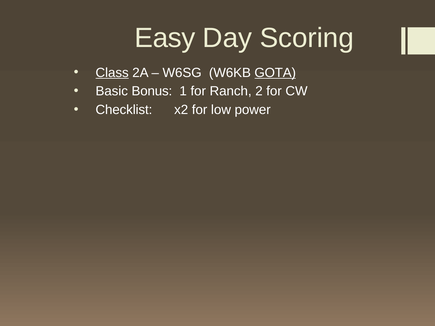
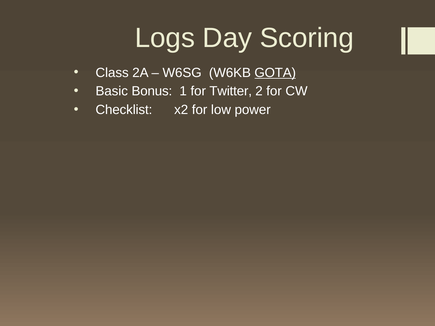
Easy: Easy -> Logs (165, 38)
Class underline: present -> none (112, 73)
Ranch: Ranch -> Twitter (231, 91)
